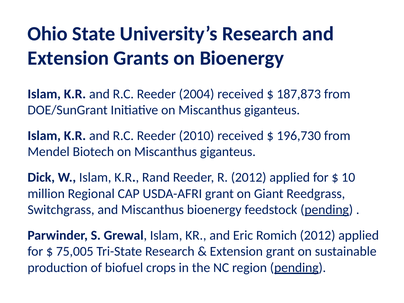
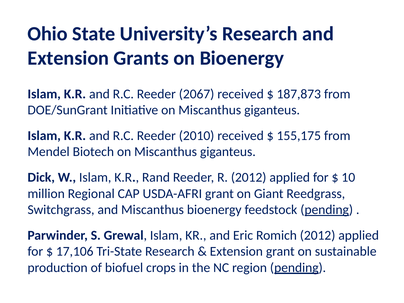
2004: 2004 -> 2067 (197, 94)
196,730: 196,730 -> 155,175 (299, 136)
75,005: 75,005 -> 17,106 (75, 251)
